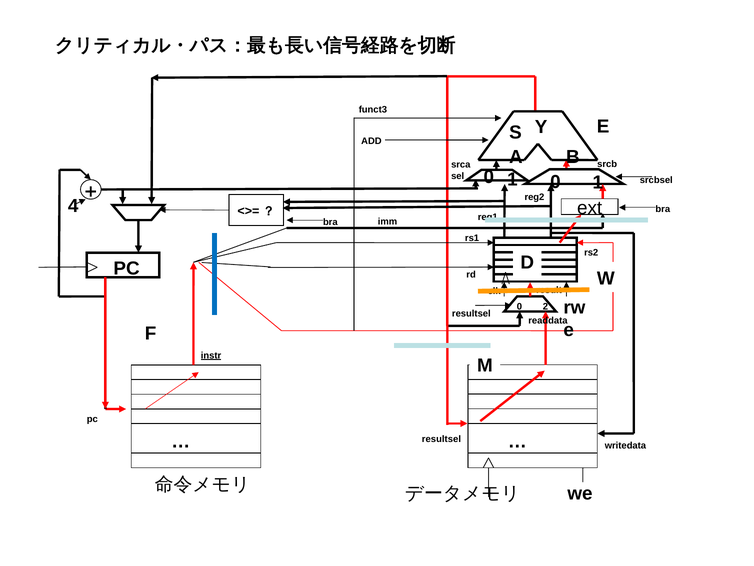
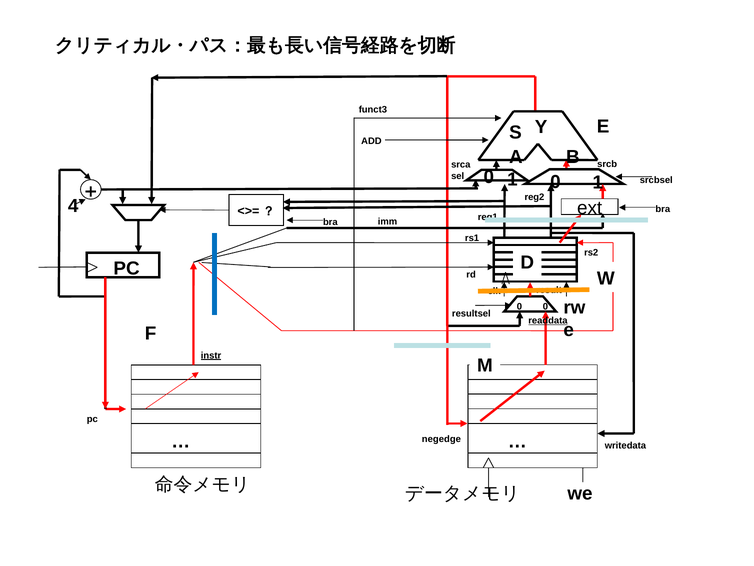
0 2: 2 -> 0 (545, 306)
readdata underline: none -> present (548, 320)
resultsel: resultsel -> negedge (441, 439)
